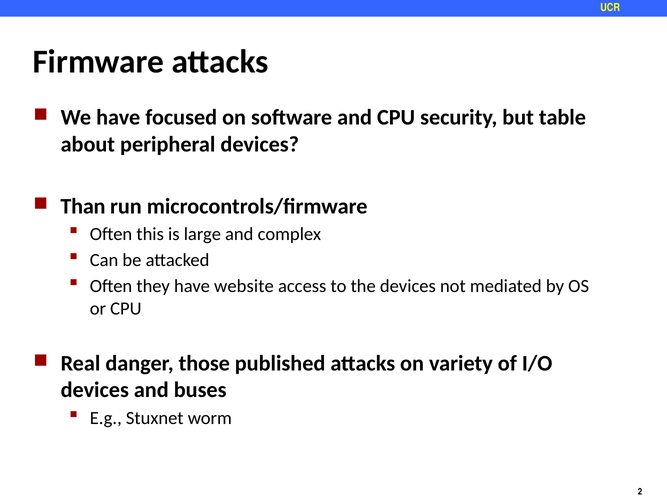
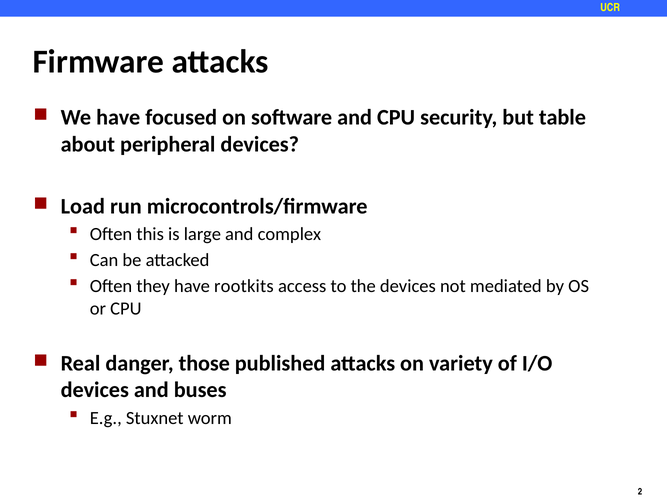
Than: Than -> Load (83, 207)
website: website -> rootkits (244, 286)
